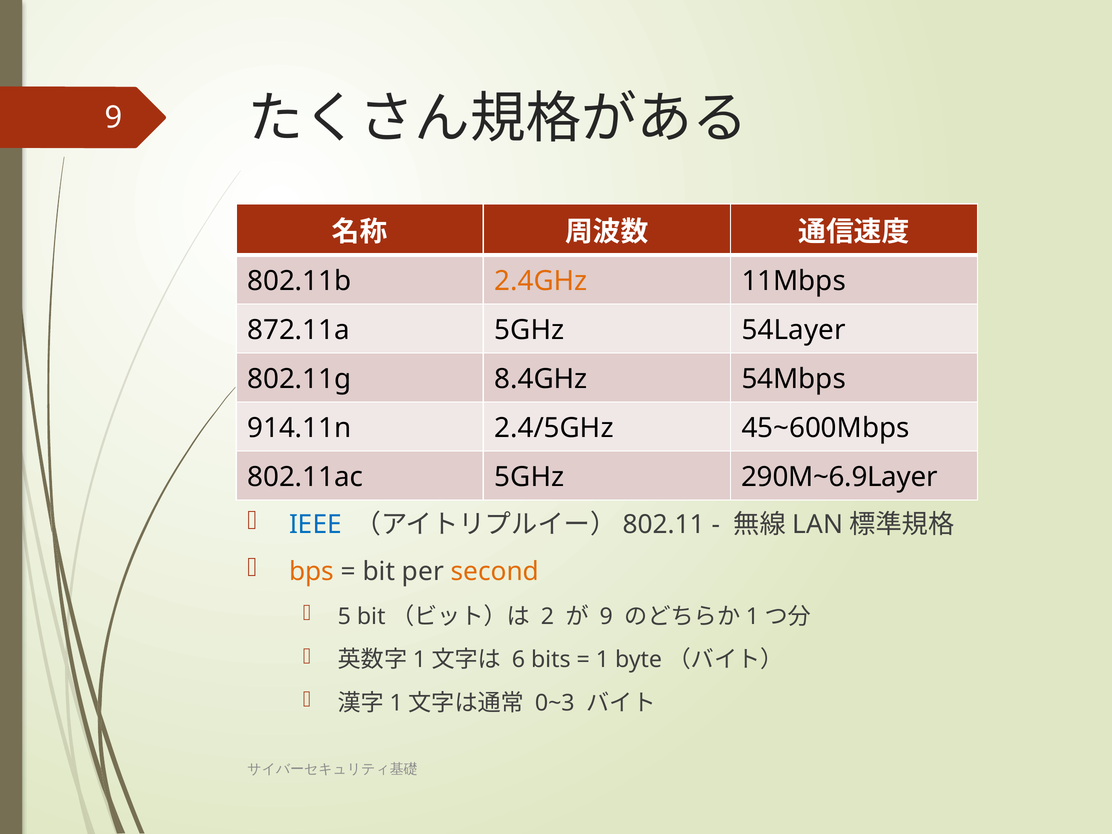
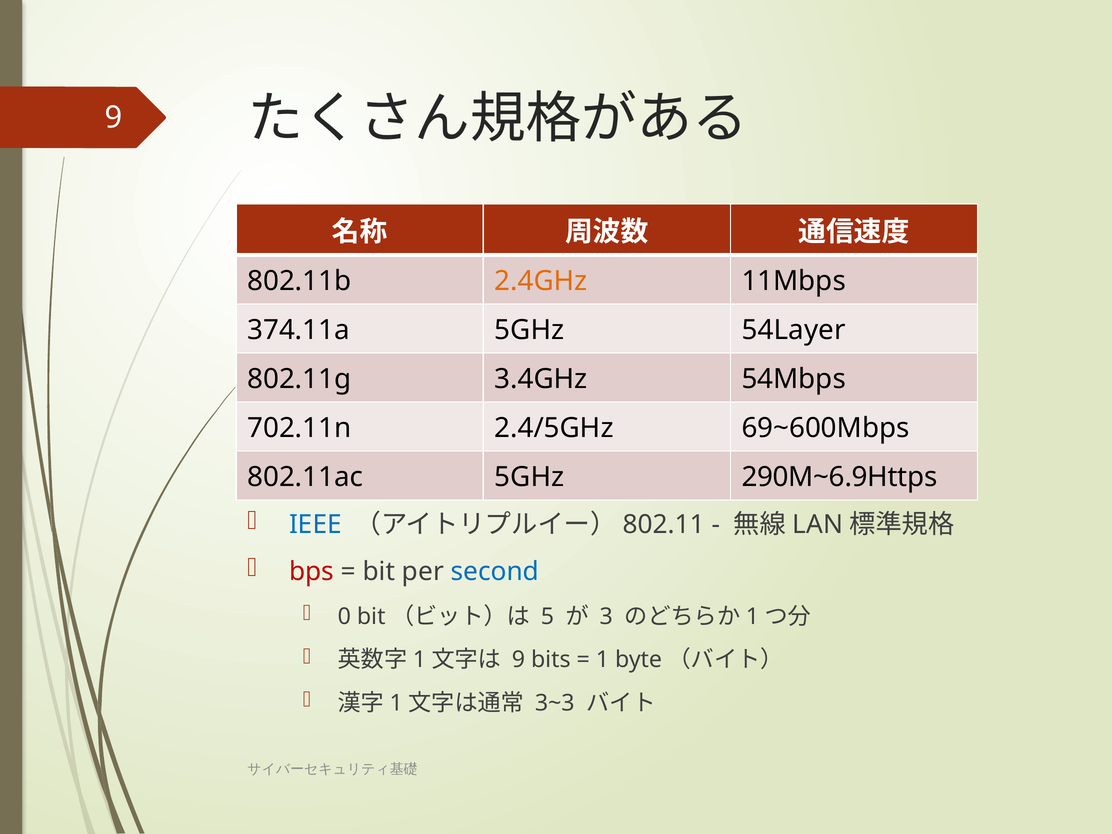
872.11a: 872.11a -> 374.11a (299, 330)
8.4GHz: 8.4GHz -> 3.4GHz (541, 379)
914.11n: 914.11n -> 702.11n (299, 428)
45~600Mbps: 45~600Mbps -> 69~600Mbps (826, 428)
290M~6.9Layer: 290M~6.9Layer -> 290M~6.9Https (839, 477)
bps colour: orange -> red (312, 572)
second colour: orange -> blue (495, 572)
5: 5 -> 0 (344, 617)
2: 2 -> 5 (547, 617)
9: 9 -> 3 (606, 617)
6: 6 -> 9 (518, 660)
0~3: 0~3 -> 3~3 (555, 703)
